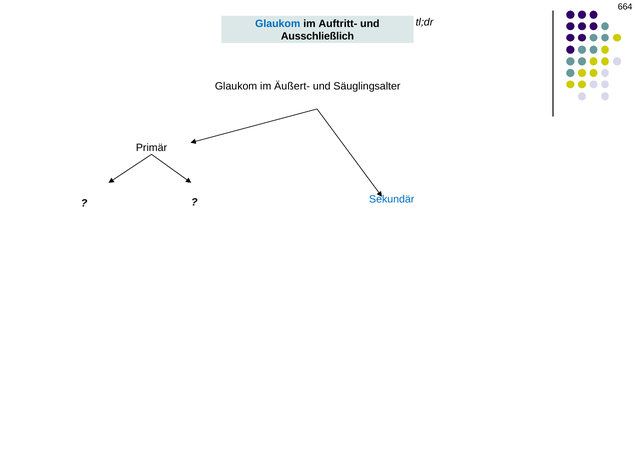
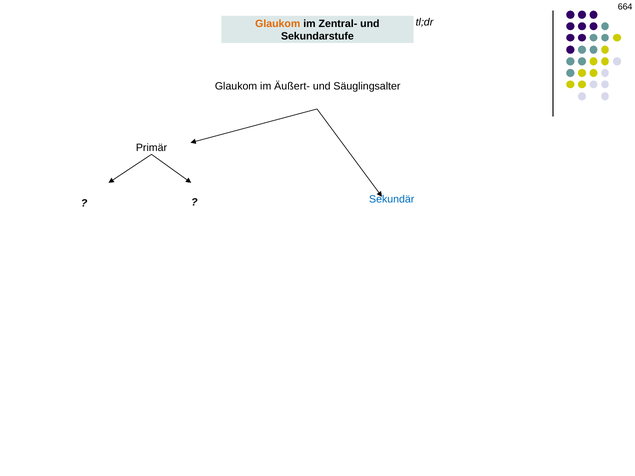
Glaukom colour: blue -> orange (278, 24)
Auftritt-: Auftritt- -> Zentral- (338, 24)
Ausschließlich: Ausschließlich -> Sekundarstufe (317, 37)
